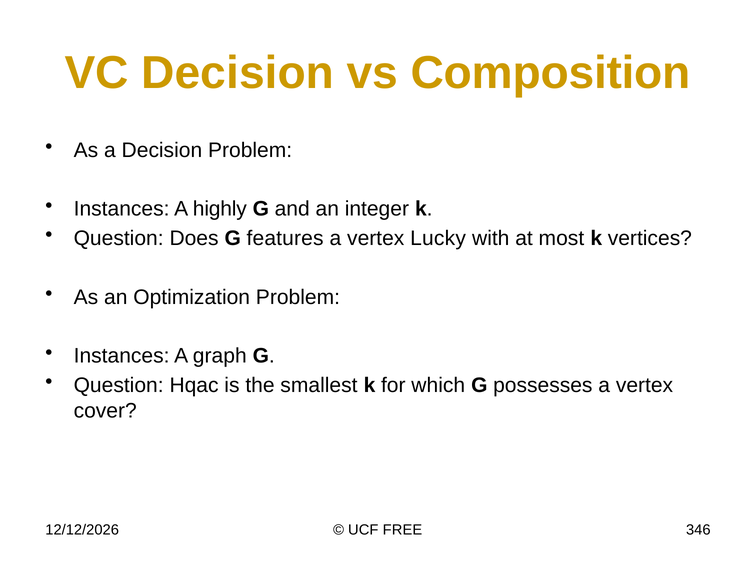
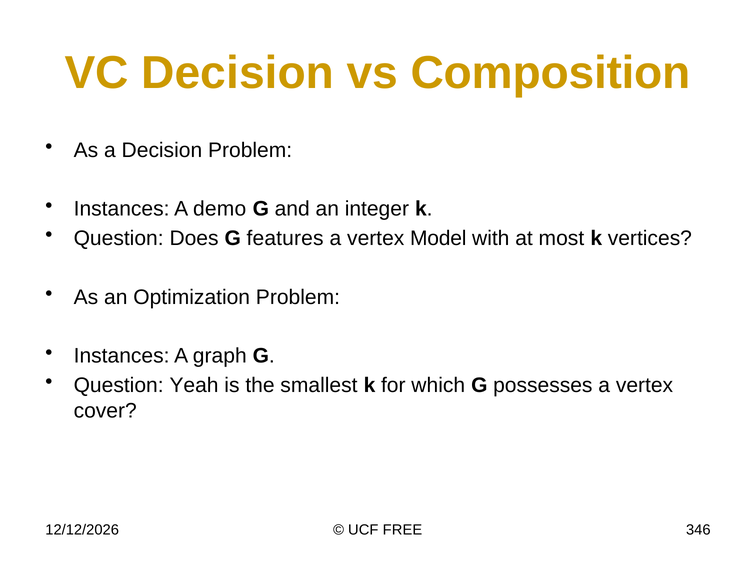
highly: highly -> demo (220, 209)
Lucky: Lucky -> Model (438, 238)
Hqac: Hqac -> Yeah (194, 385)
